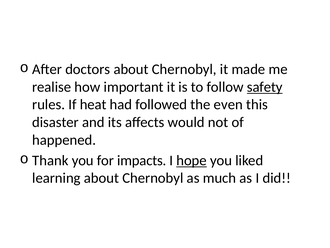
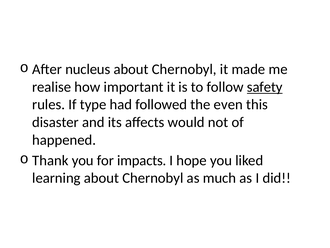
doctors: doctors -> nucleus (88, 69)
heat: heat -> type (93, 104)
hope underline: present -> none (192, 160)
